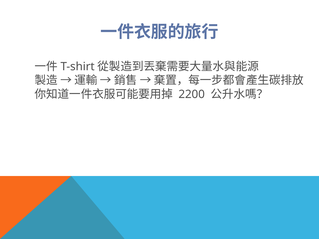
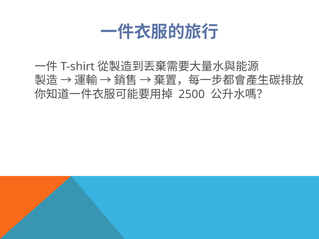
2200: 2200 -> 2500 (192, 94)
